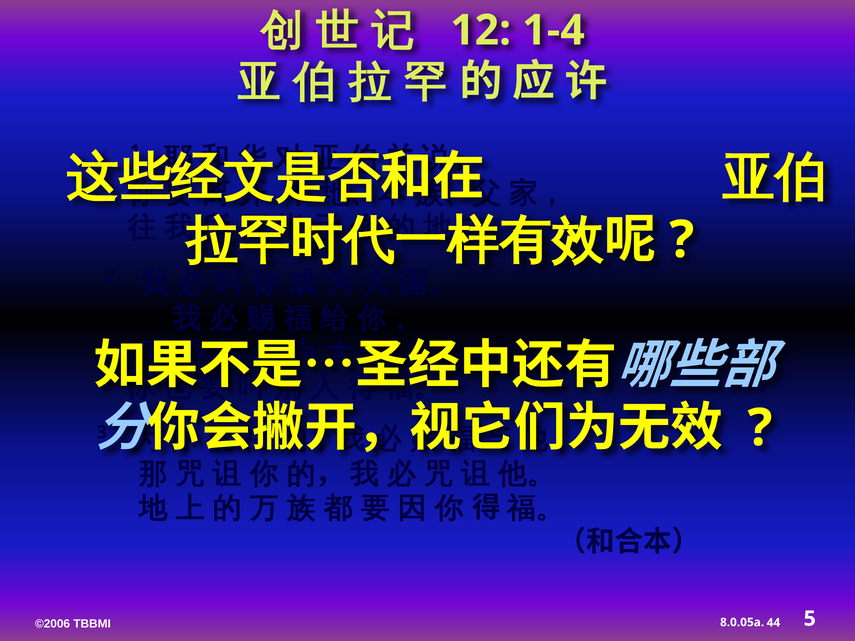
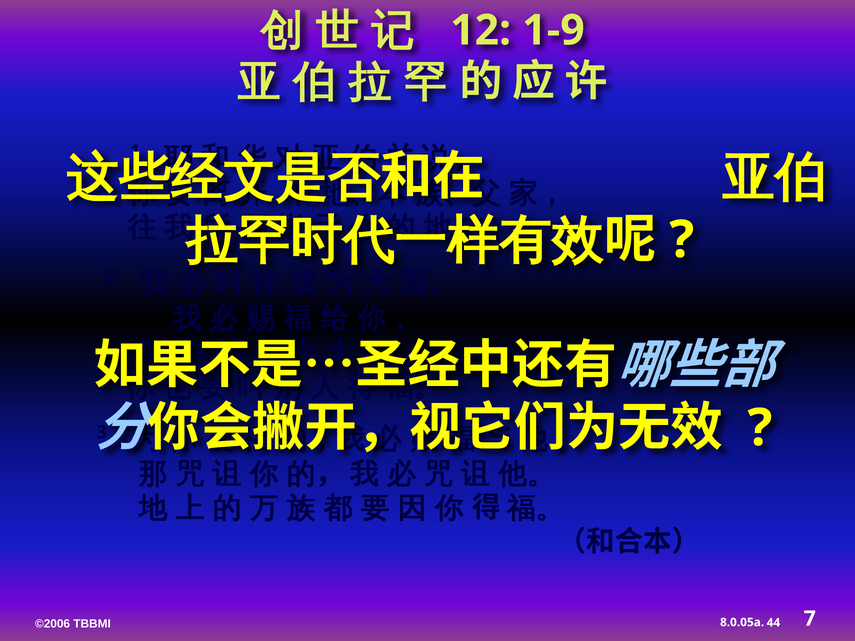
1-4: 1-4 -> 1-9 (553, 30)
5: 5 -> 7 (810, 619)
